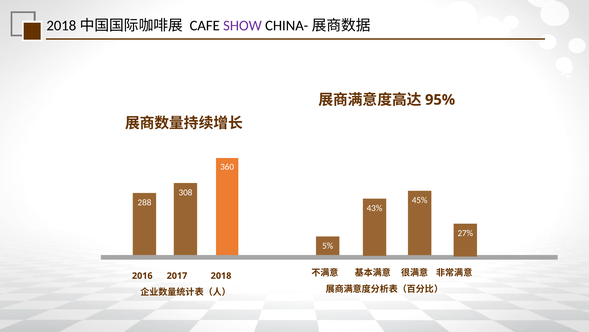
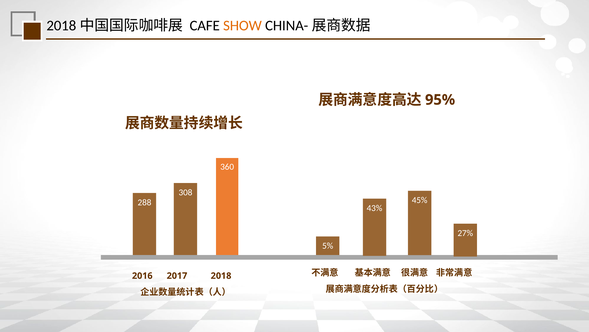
SHOW colour: purple -> orange (242, 26)
